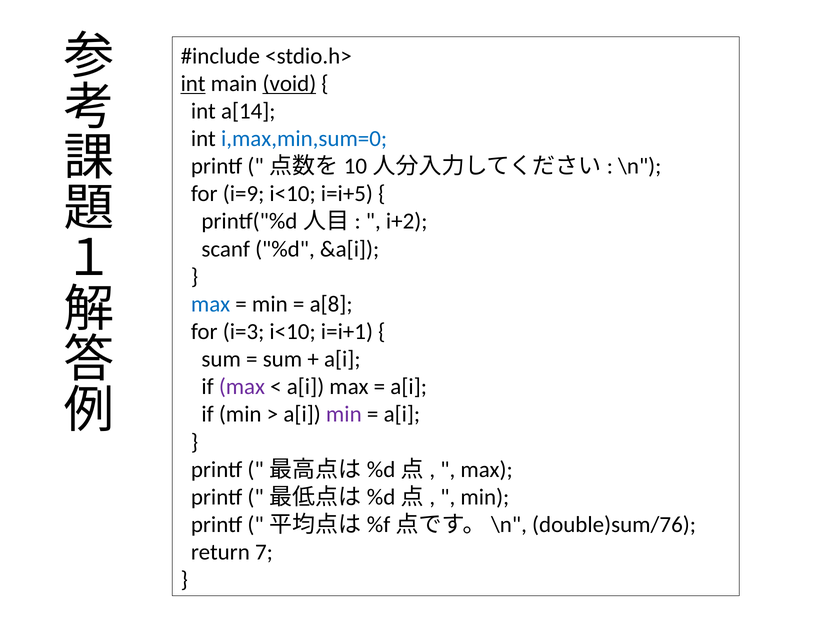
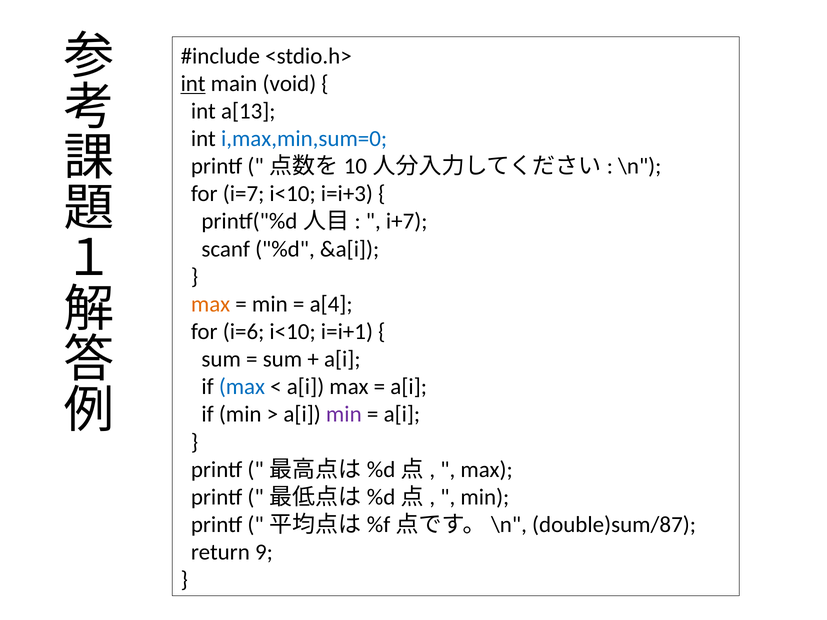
void underline: present -> none (289, 84)
a[14: a[14 -> a[13 (248, 111)
i=9: i=9 -> i=7 (244, 194)
i=i+5: i=i+5 -> i=i+3 (347, 194)
i+2: i+2 -> i+7 (407, 222)
max colour: blue -> orange (211, 304)
a[8: a[8 -> a[4 (331, 304)
i=3: i=3 -> i=6 (244, 332)
max colour: purple -> blue (242, 387)
double)sum/76: double)sum/76 -> double)sum/87 (614, 525)
7: 7 -> 9 (264, 552)
